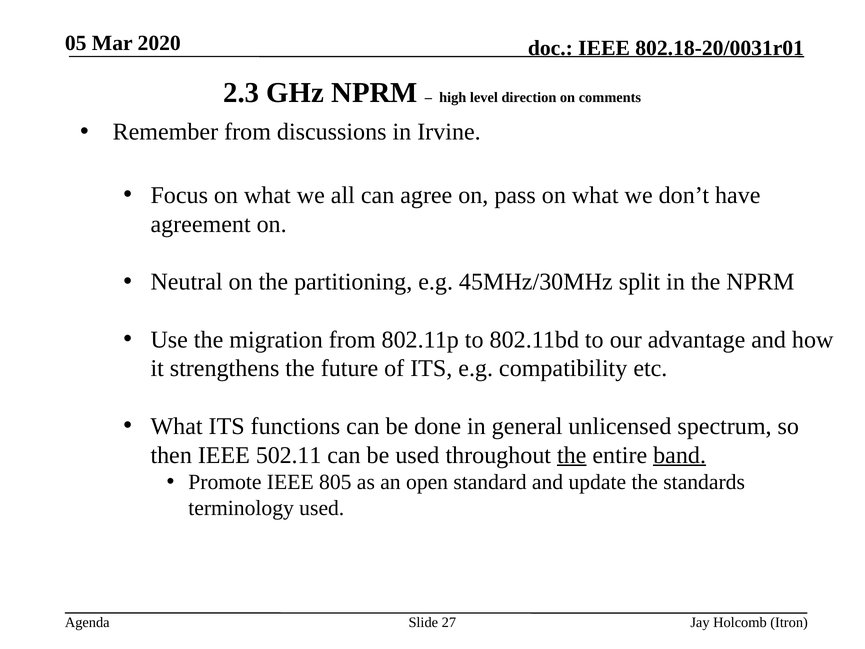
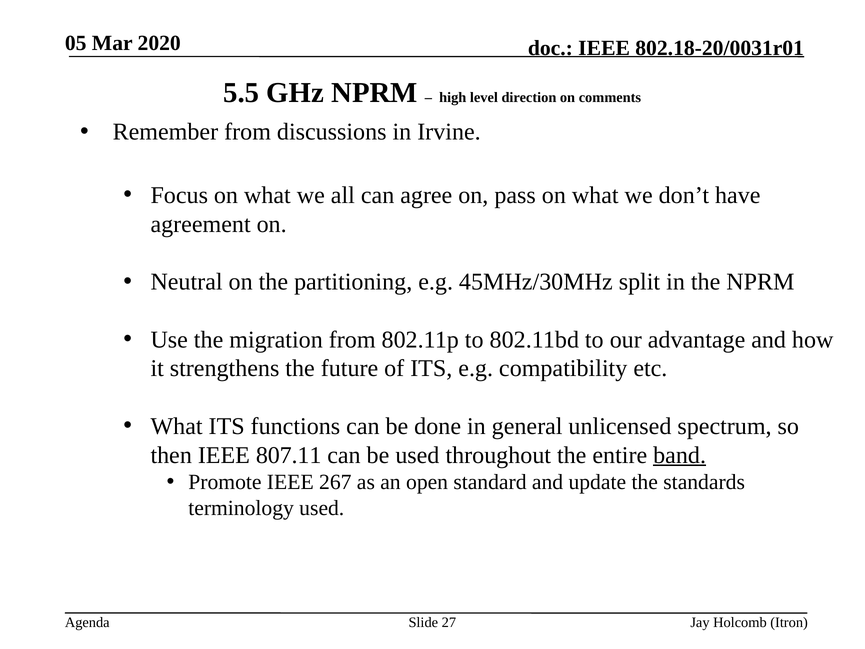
2.3: 2.3 -> 5.5 (241, 93)
502.11: 502.11 -> 807.11 (289, 455)
the underline: present -> none (572, 455)
805: 805 -> 267 (335, 482)
